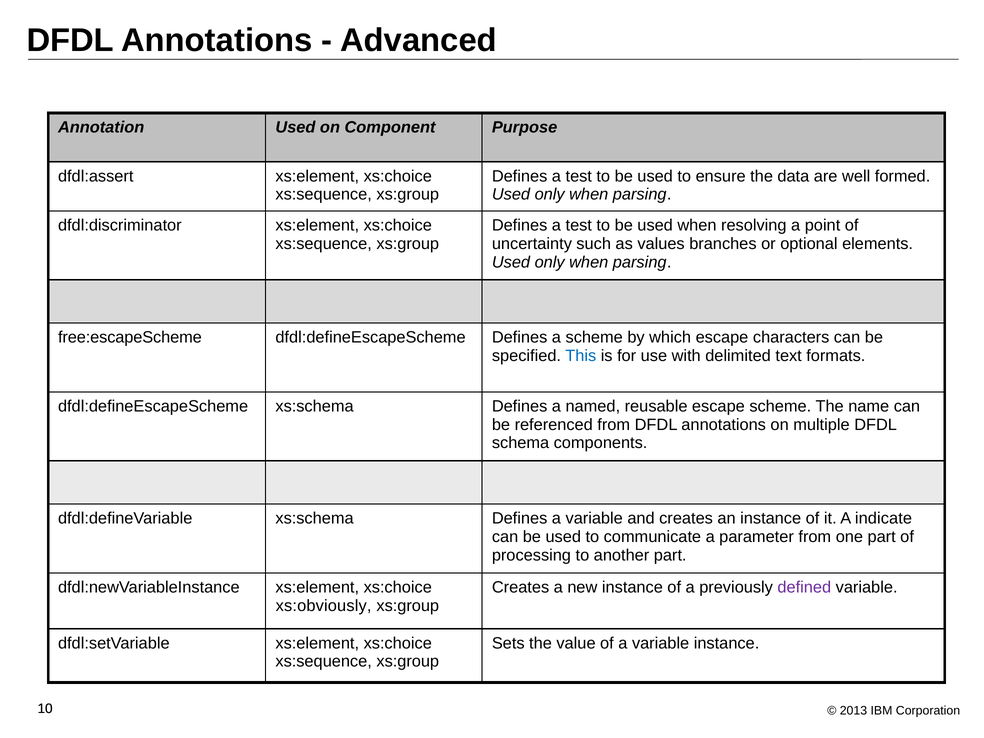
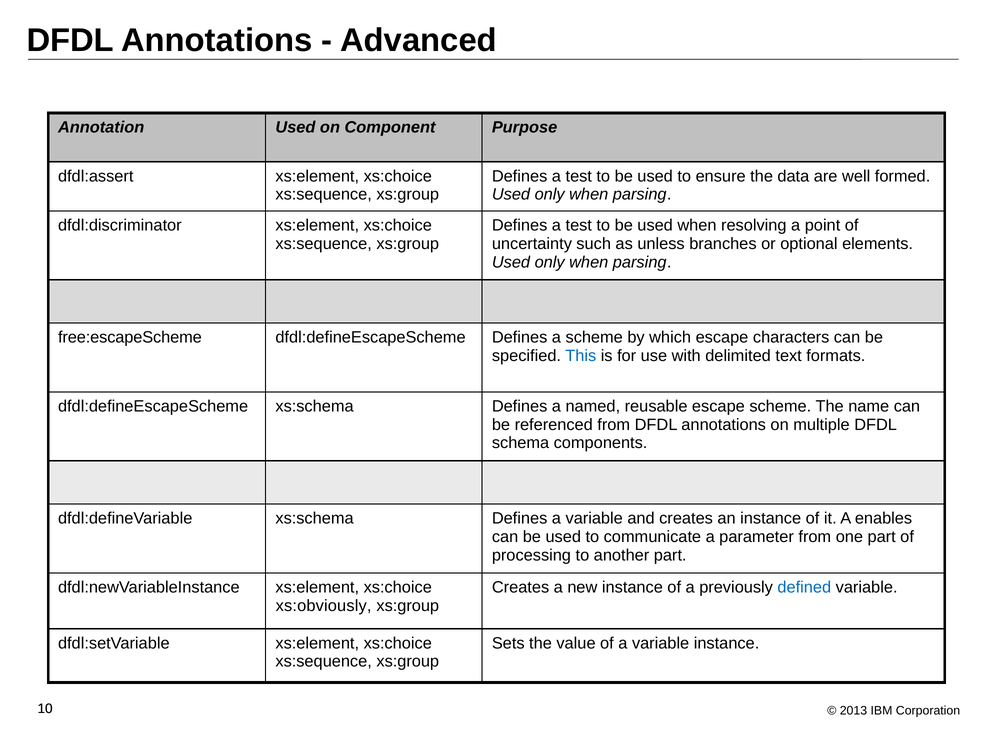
values: values -> unless (661, 244)
indicate: indicate -> enables (884, 519)
defined colour: purple -> blue (804, 587)
